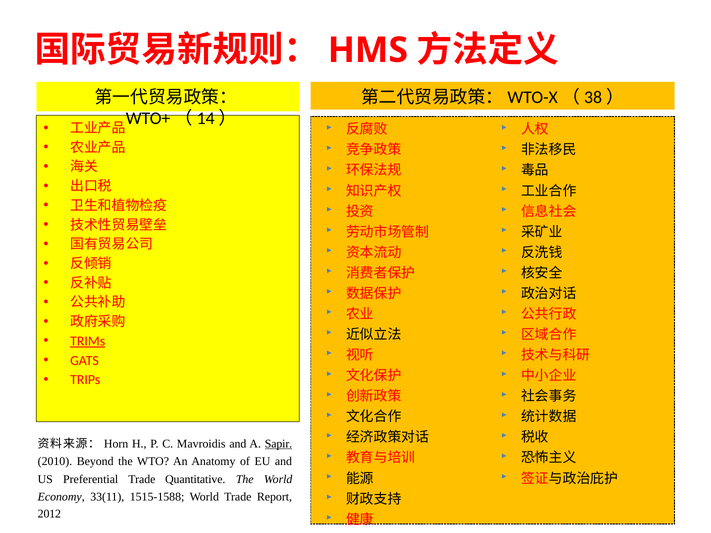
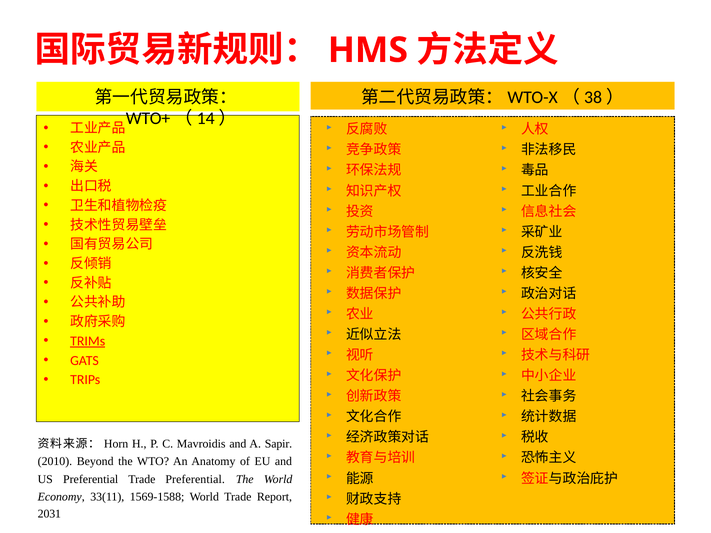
Sapir underline: present -> none (279, 444)
Trade Quantitative: Quantitative -> Preferential (195, 479)
1515-1588: 1515-1588 -> 1569-1588 (157, 497)
2012: 2012 -> 2031 (49, 514)
